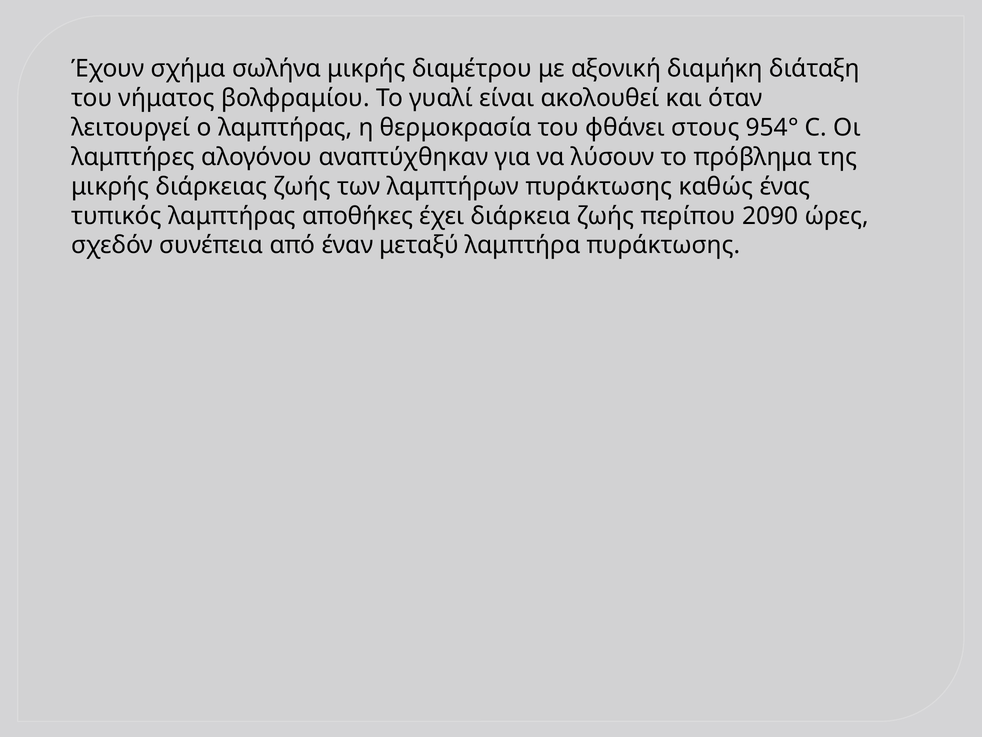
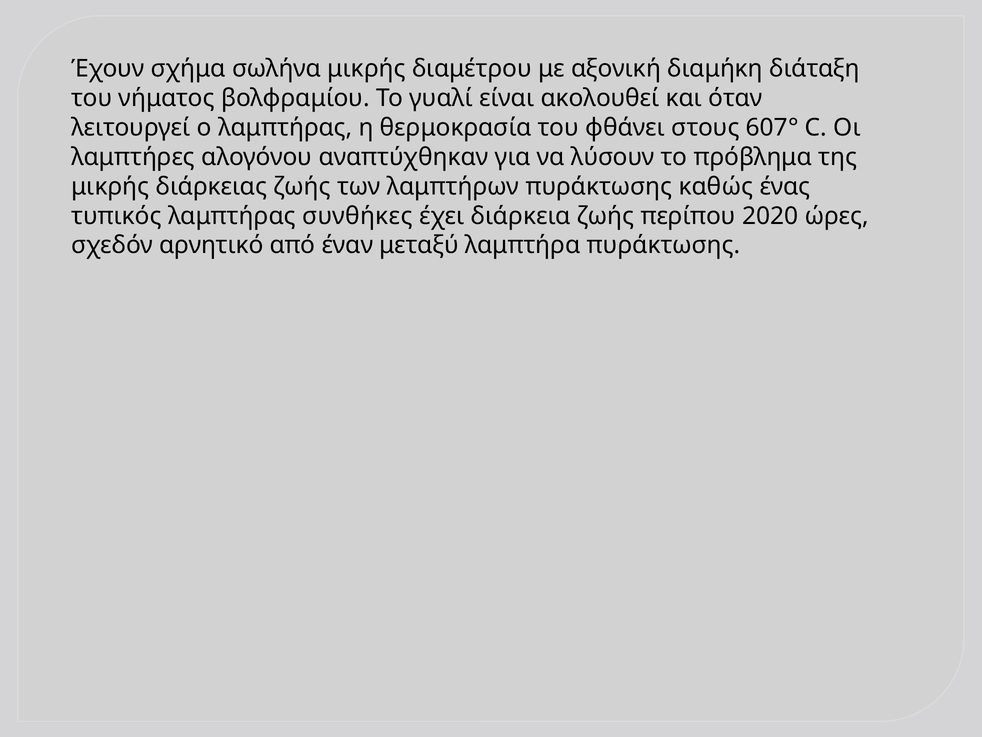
954°: 954° -> 607° (772, 127)
αποθήκες: αποθήκες -> συνθήκες (357, 216)
2090: 2090 -> 2020 (770, 216)
συνέπεια: συνέπεια -> αρνητικό (211, 245)
